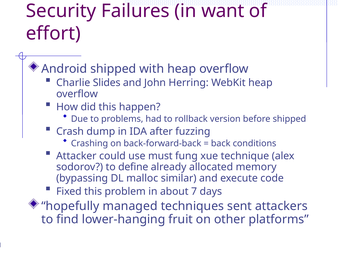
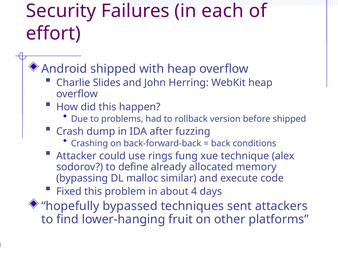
want: want -> each (223, 11)
must: must -> rings (160, 156)
7: 7 -> 4 (194, 192)
managed: managed -> bypassed (130, 207)
